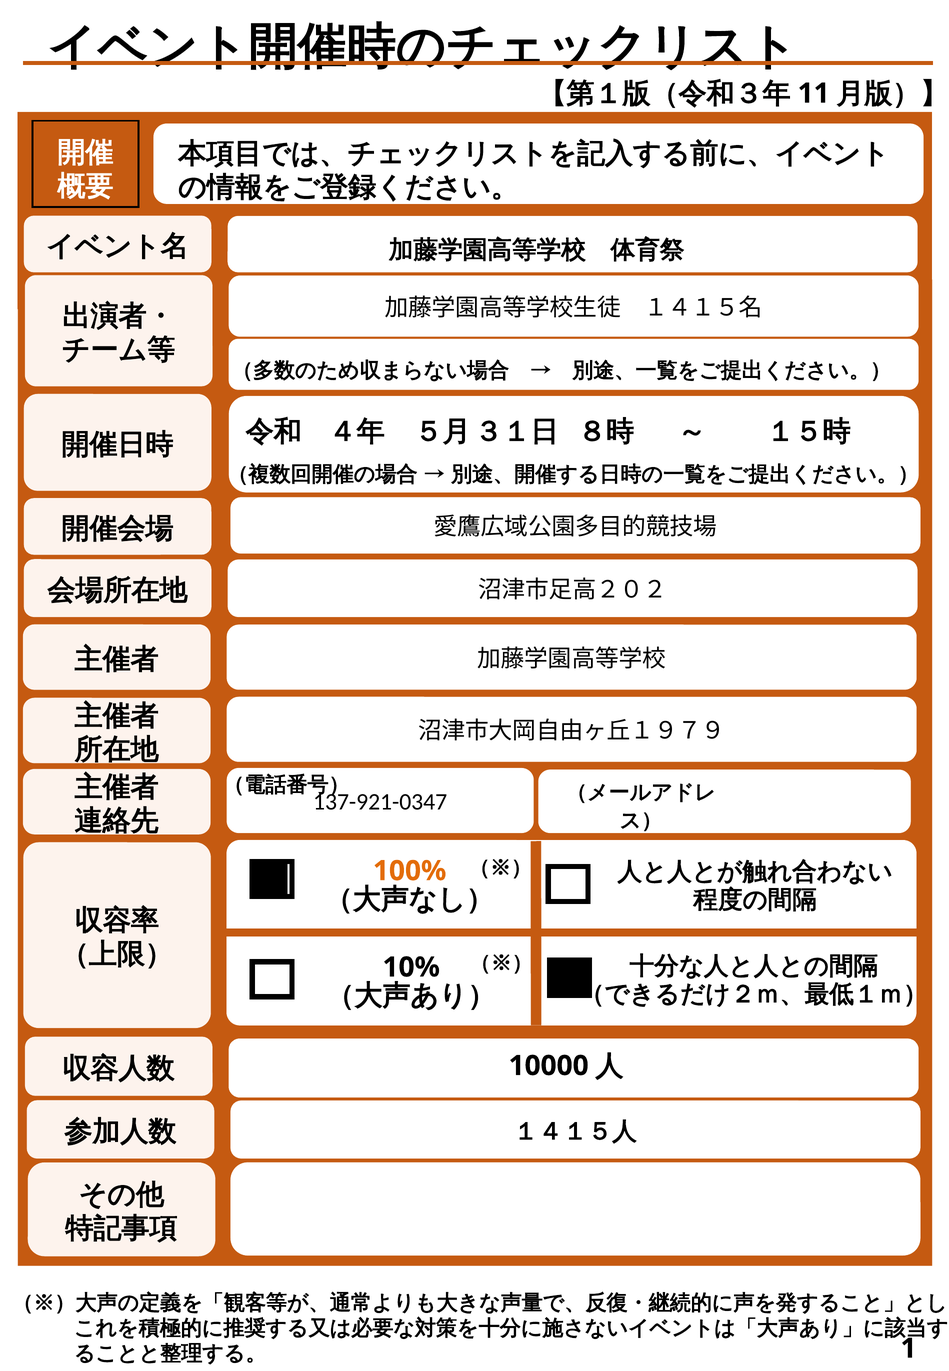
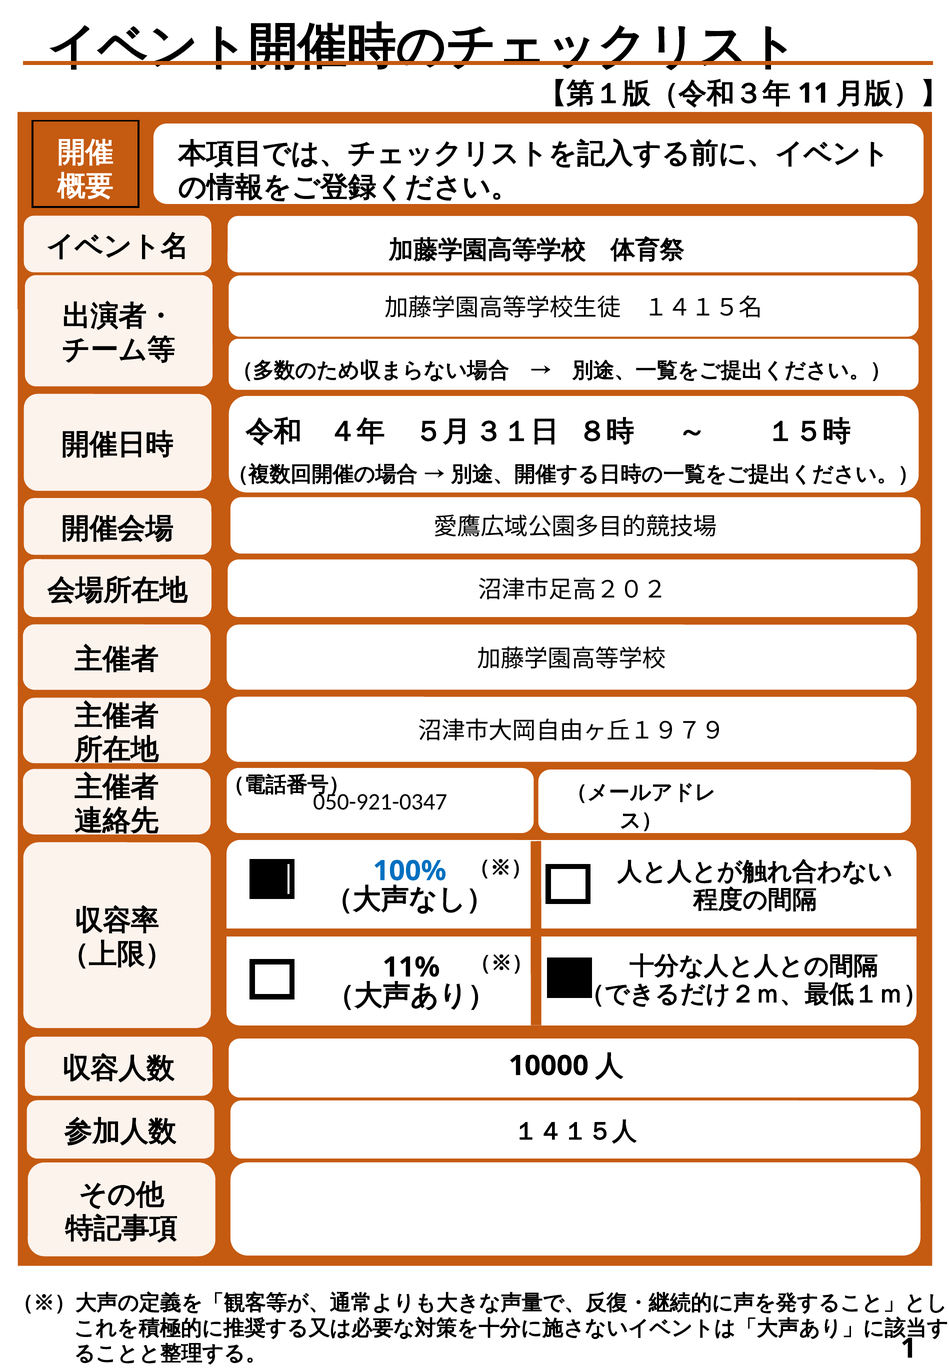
137-921-0347: 137-921-0347 -> 050-921-0347 (380, 802)
100% colour: orange -> blue (410, 871)
10%: 10% -> 11% (411, 967)
